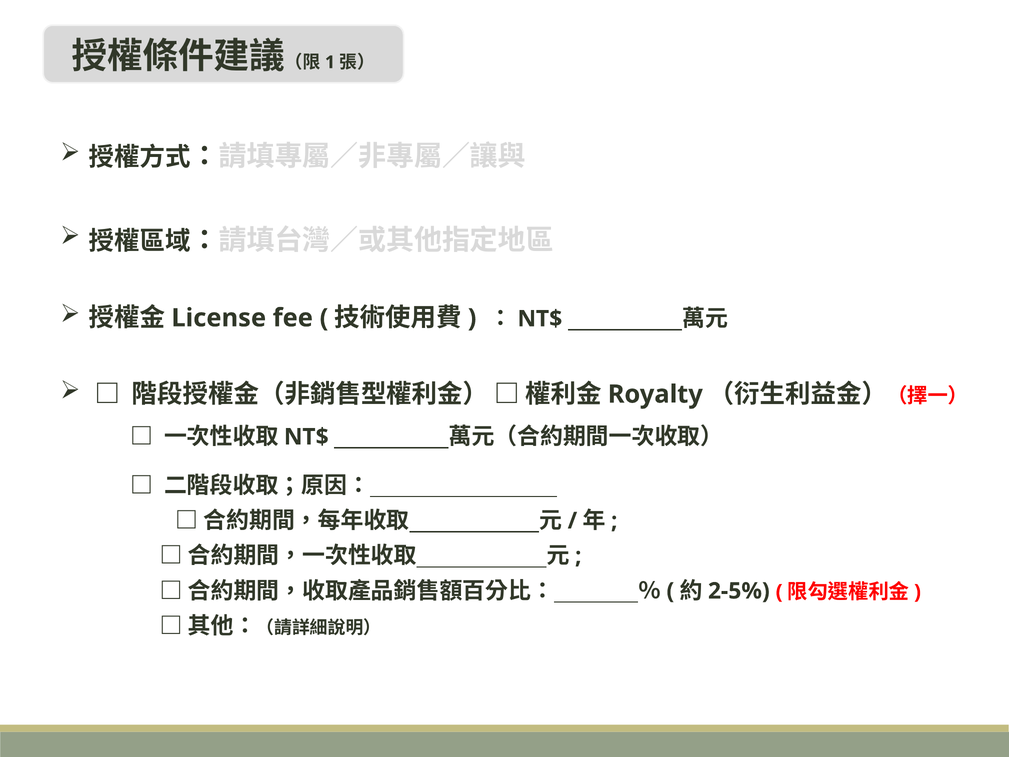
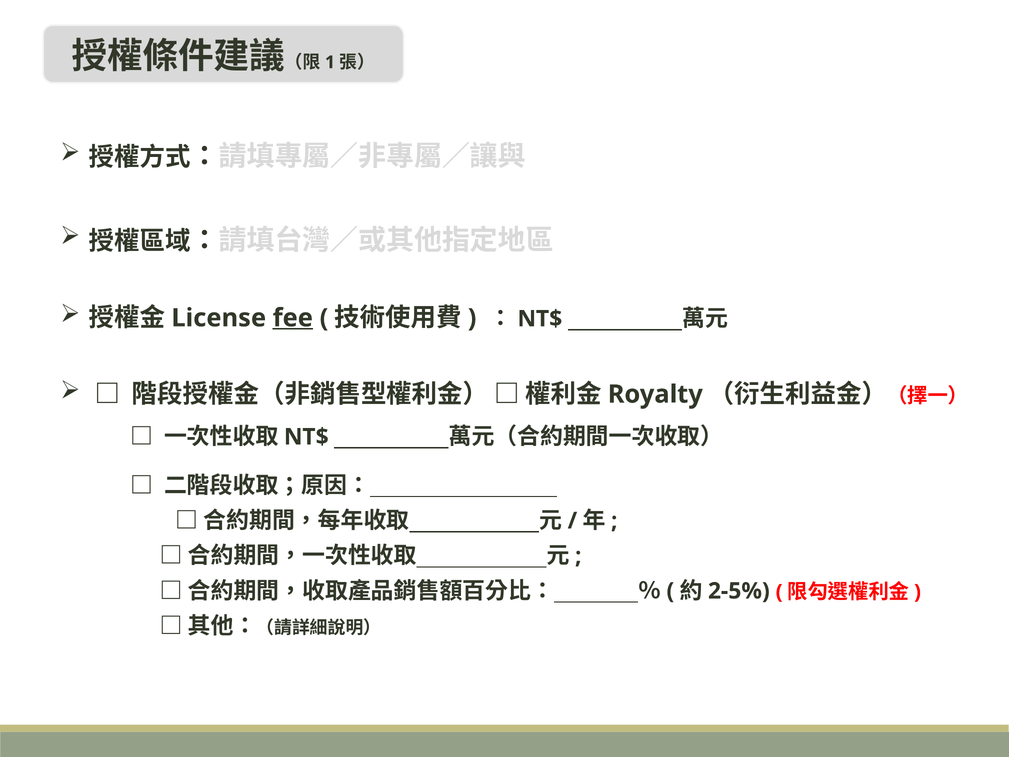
fee underline: none -> present (293, 318)
